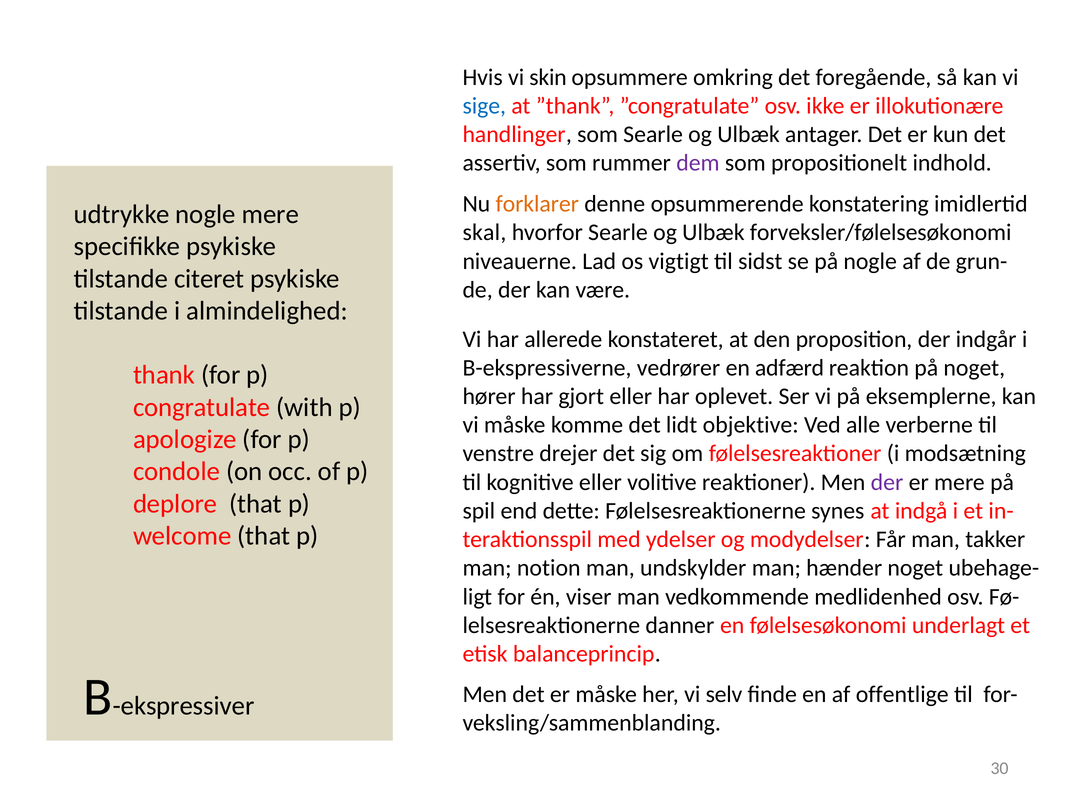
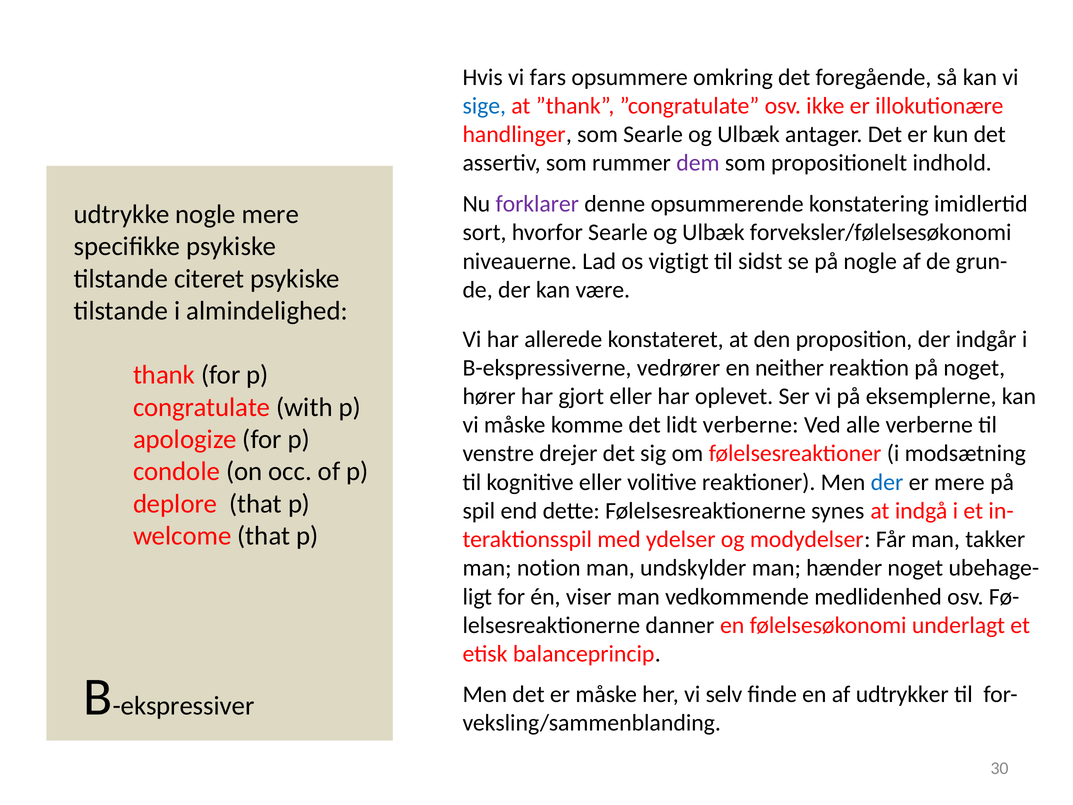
skin: skin -> fars (548, 77)
forklarer colour: orange -> purple (537, 204)
skal: skal -> sort (485, 232)
adfærd: adfærd -> neither (790, 368)
lidt objektive: objektive -> verberne (751, 425)
der colour: purple -> blue (887, 482)
offentlige: offentlige -> udtrykker (902, 694)
